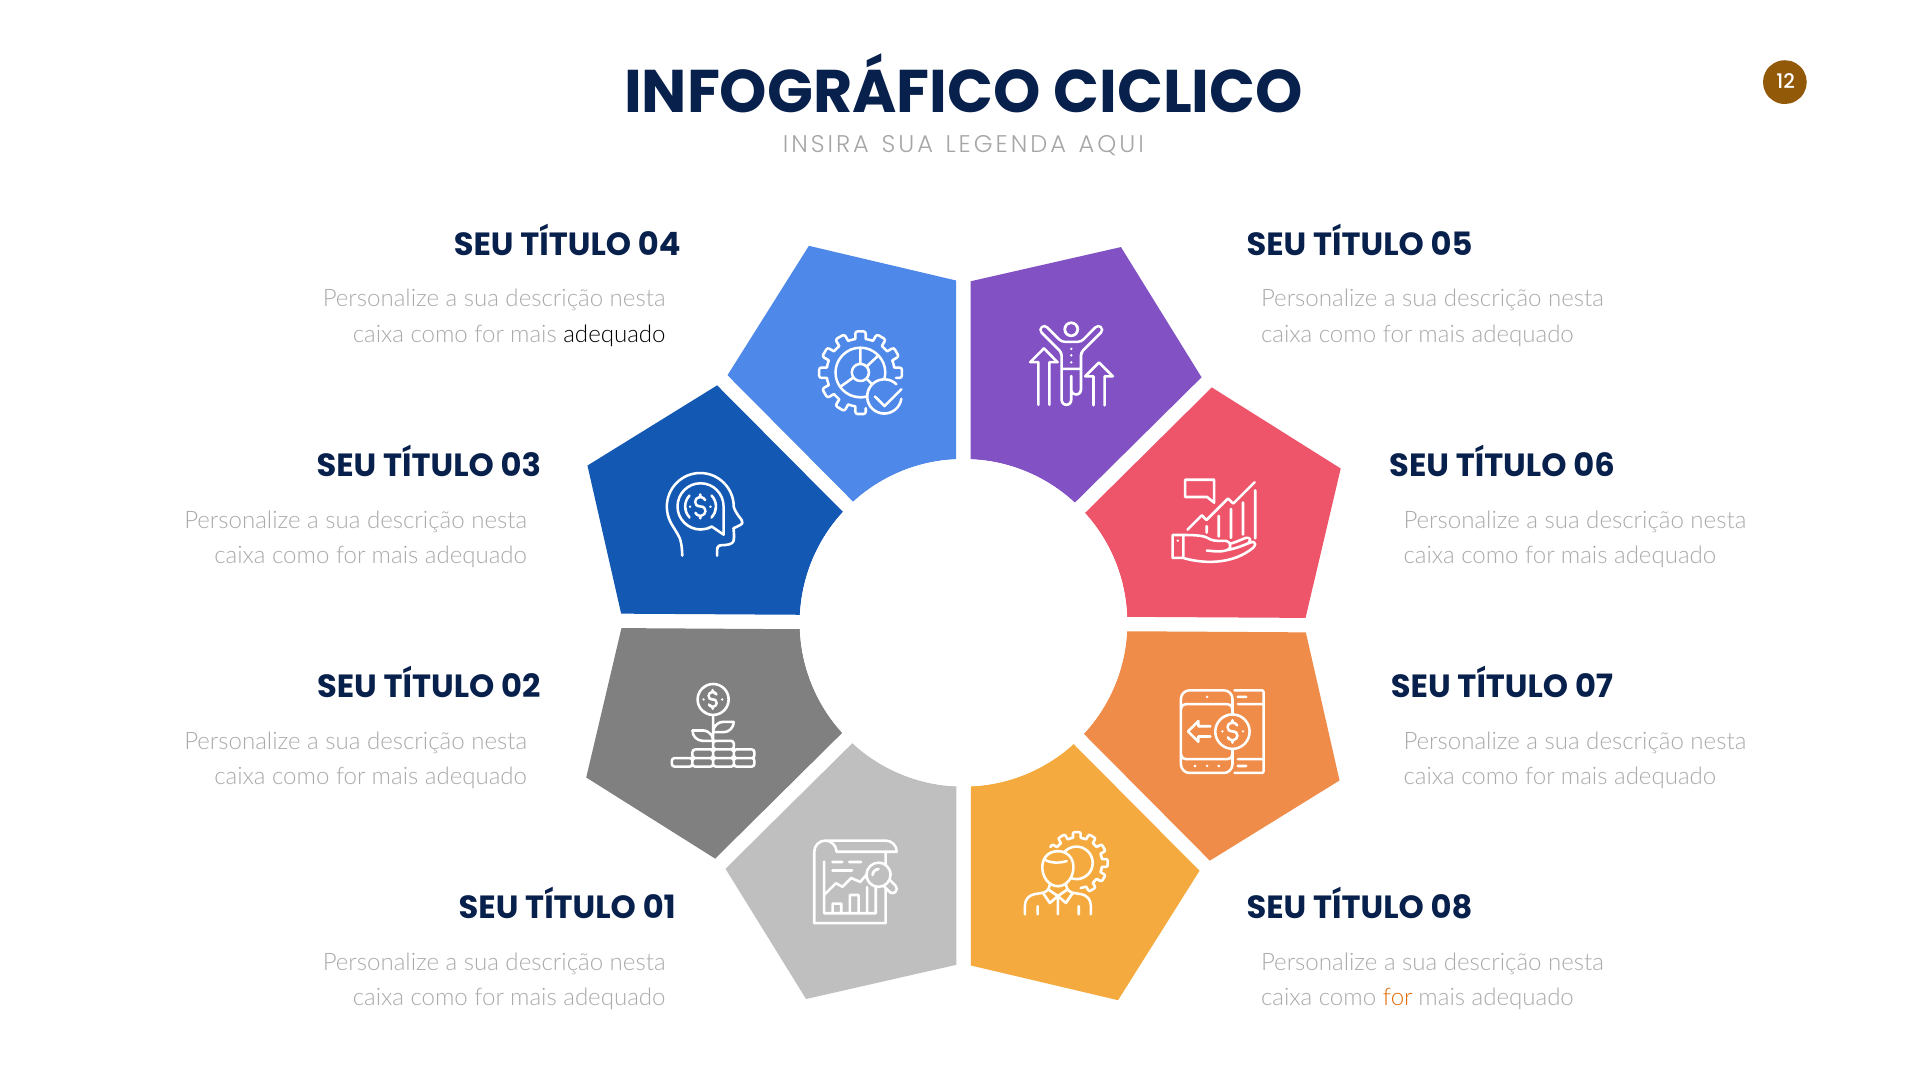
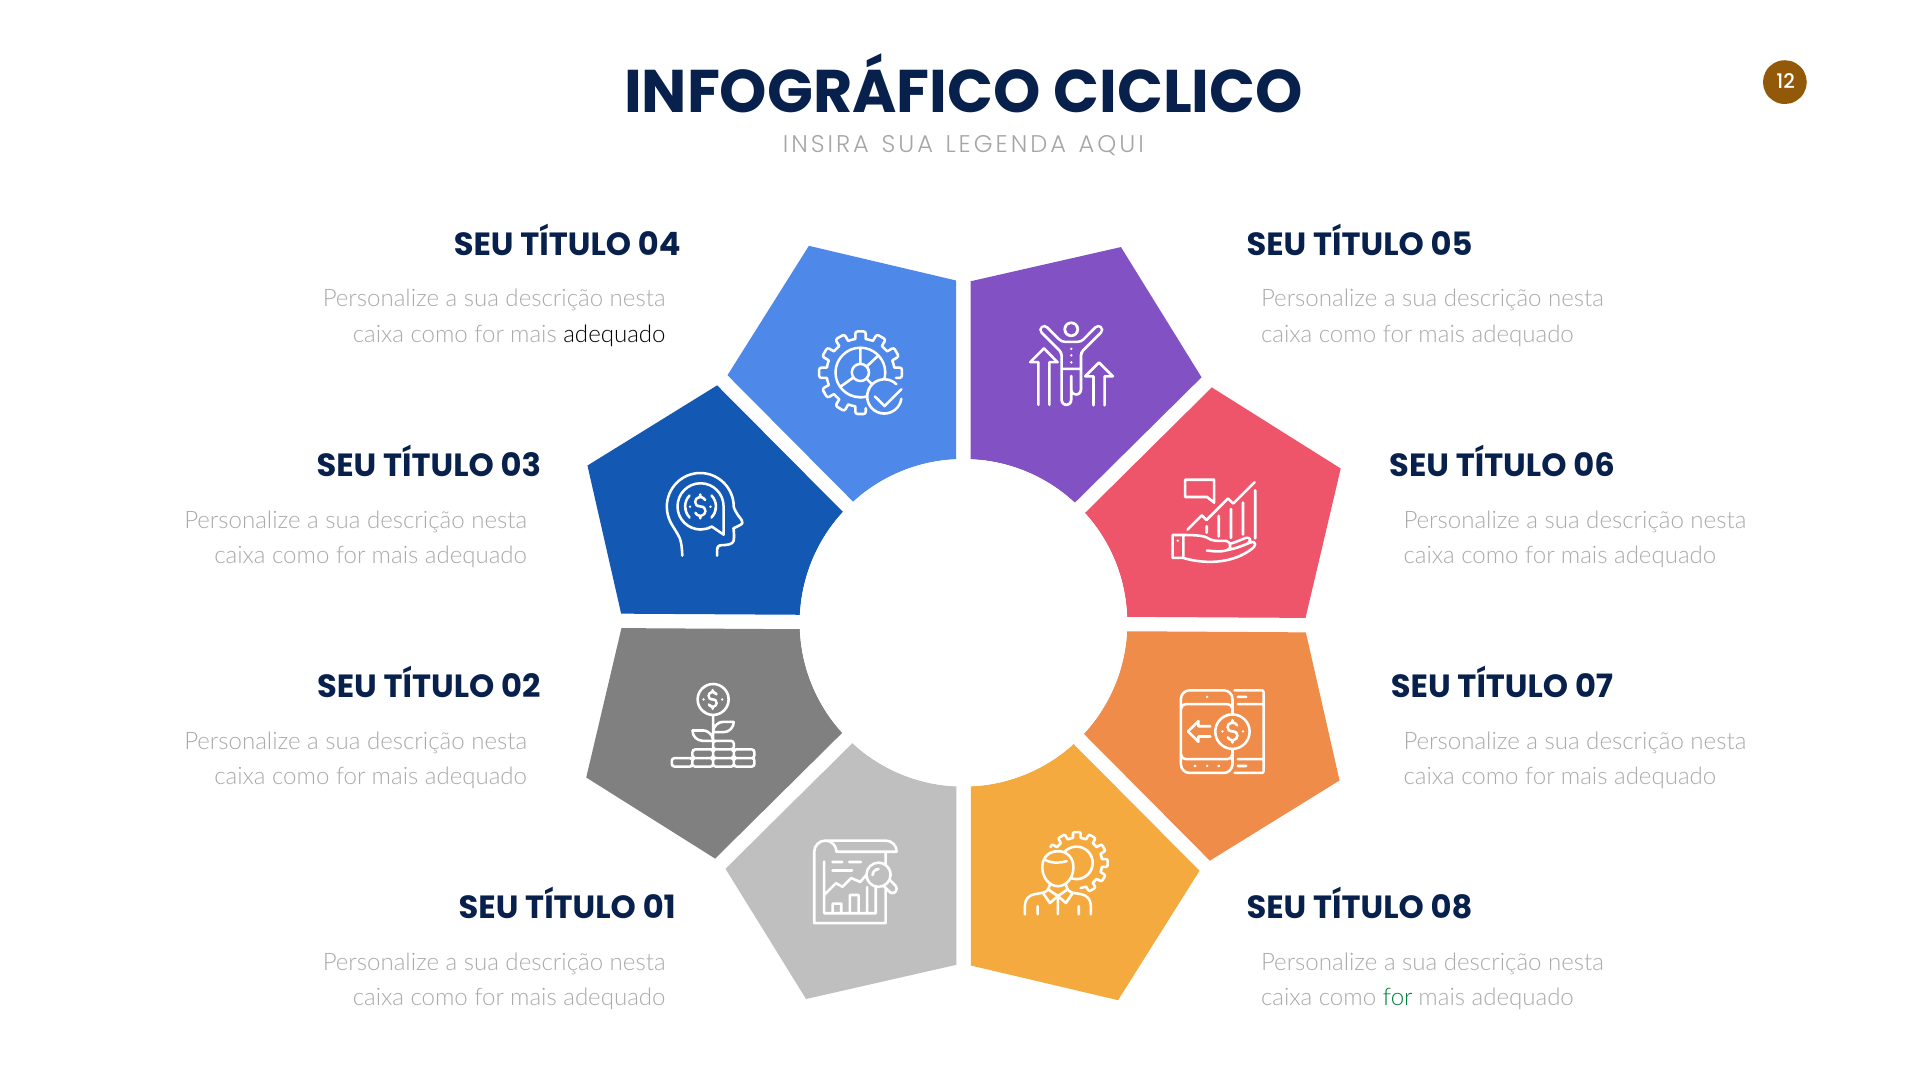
for colour: orange -> green (1398, 998)
